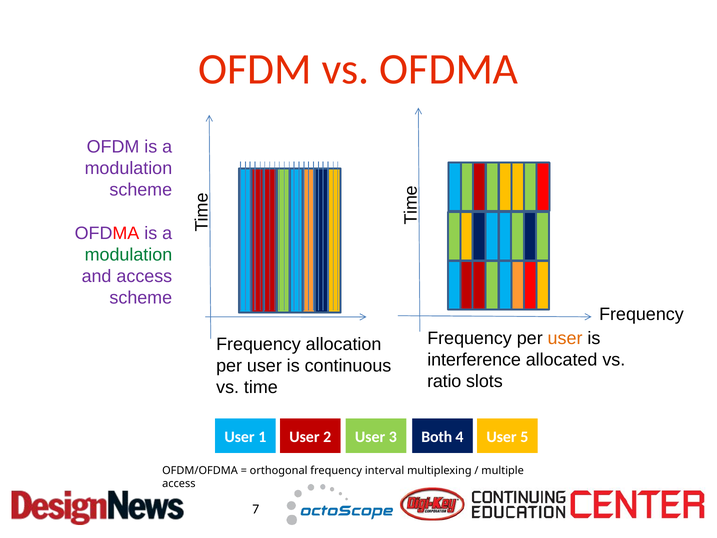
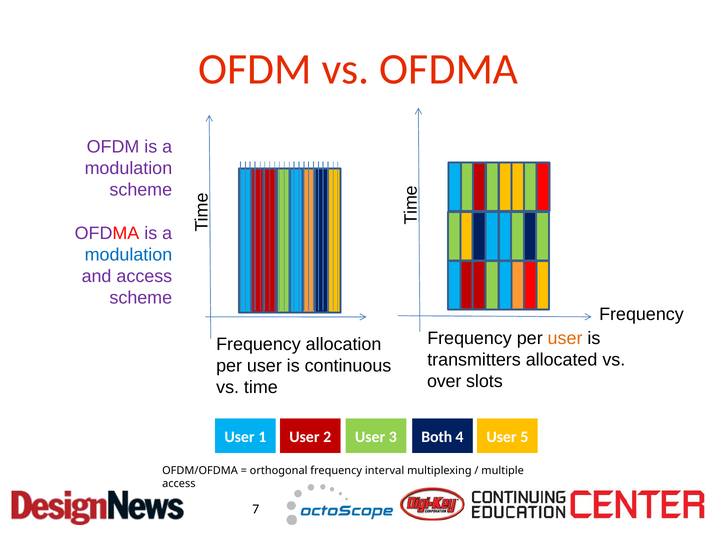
modulation colour: green -> blue (128, 255)
interference: interference -> transmitters (474, 360)
ratio: ratio -> over (444, 381)
